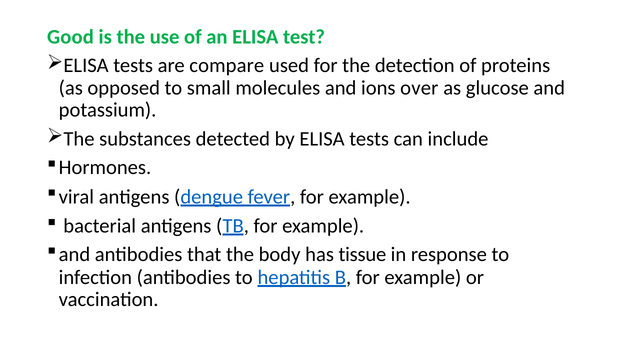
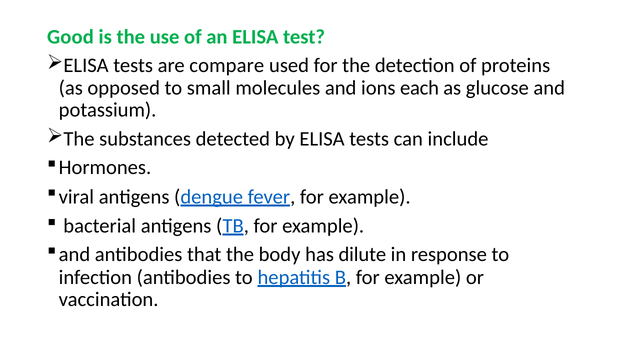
over: over -> each (420, 88)
tissue: tissue -> dilute (362, 254)
